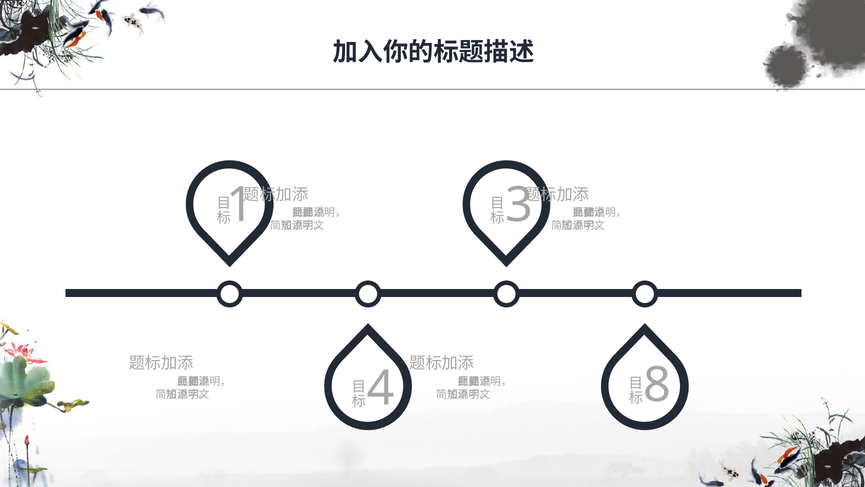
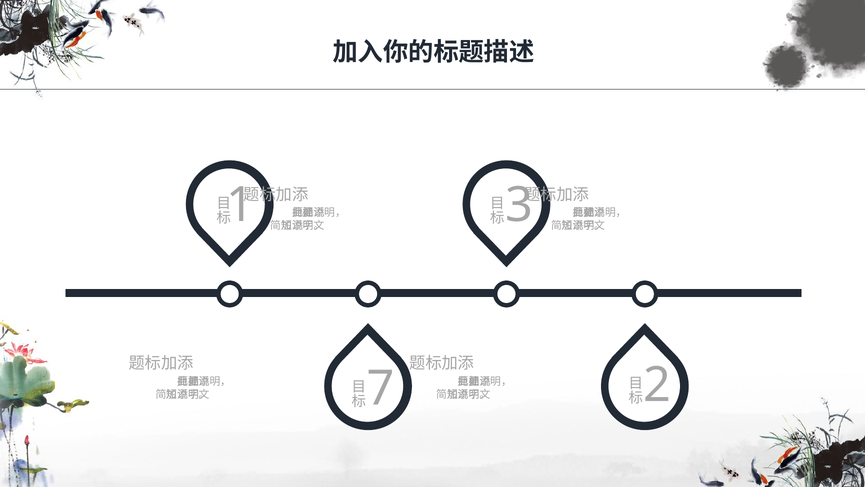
8: 8 -> 2 (657, 385)
4: 4 -> 7 (381, 388)
